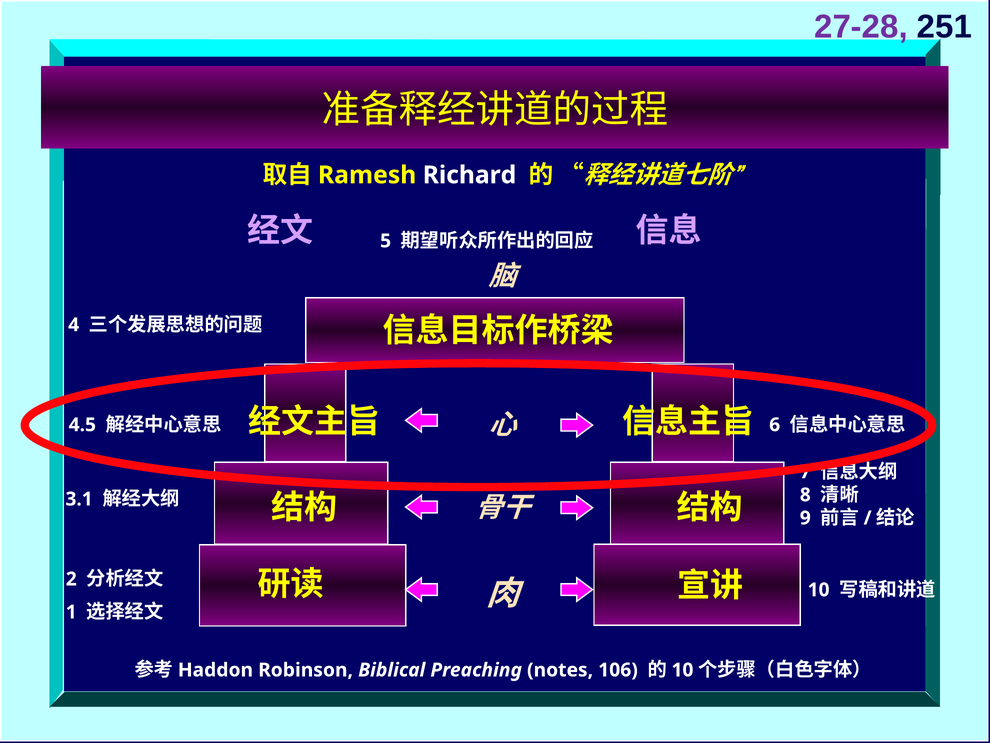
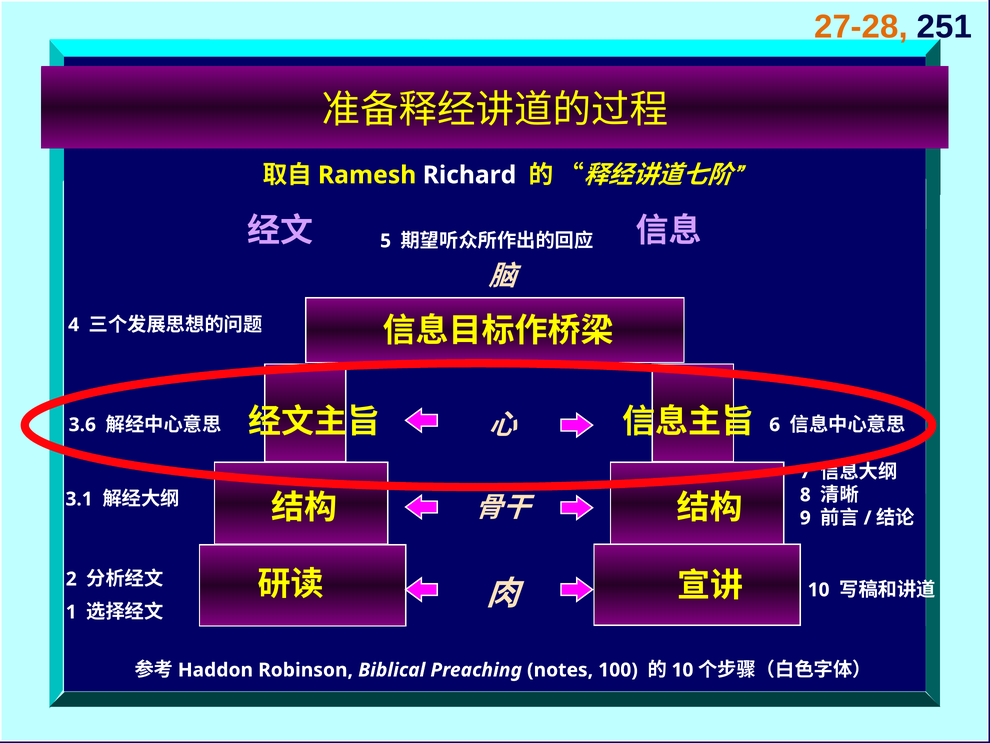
27-28 colour: purple -> orange (861, 27)
4.5: 4.5 -> 3.6 (82, 425)
106: 106 -> 100 (618, 670)
